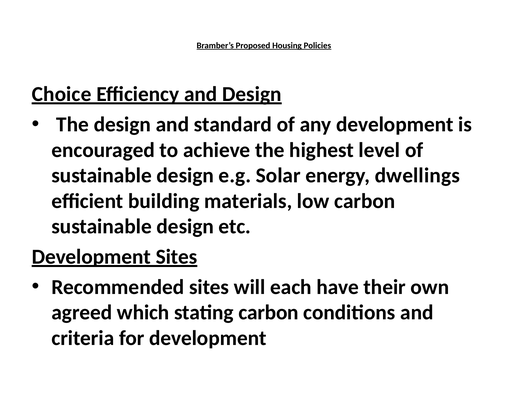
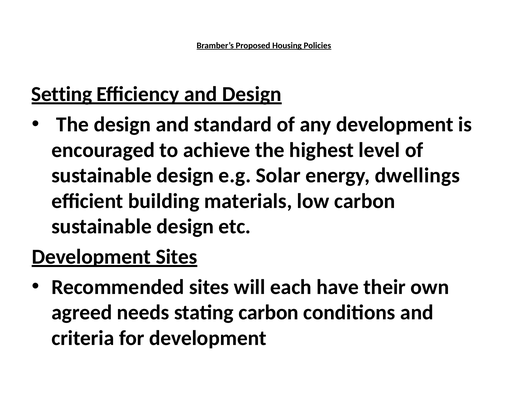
Choice: Choice -> Setting (62, 94)
which: which -> needs (143, 313)
